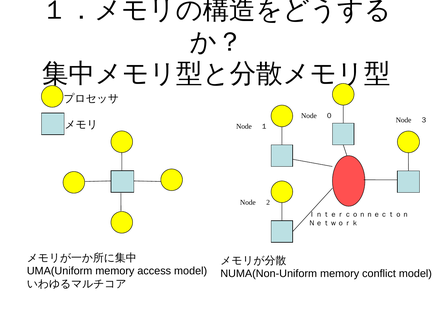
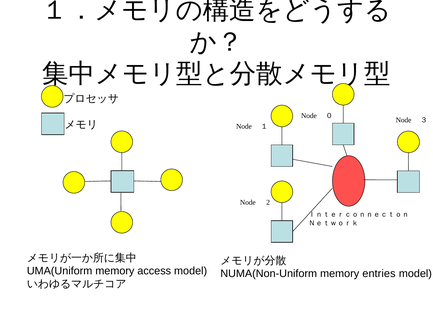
conflict: conflict -> entries (379, 273)
